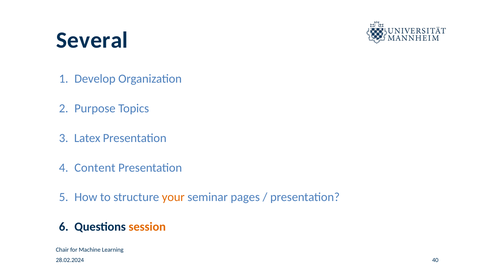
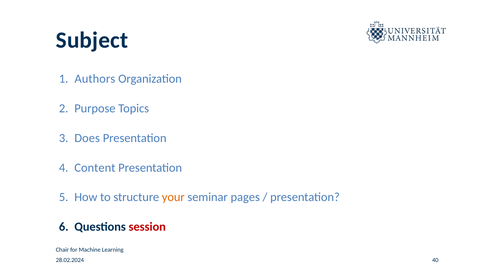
Several: Several -> Subject (92, 40)
Develop: Develop -> Authors (95, 79)
Latex: Latex -> Does (87, 138)
session colour: orange -> red (147, 227)
